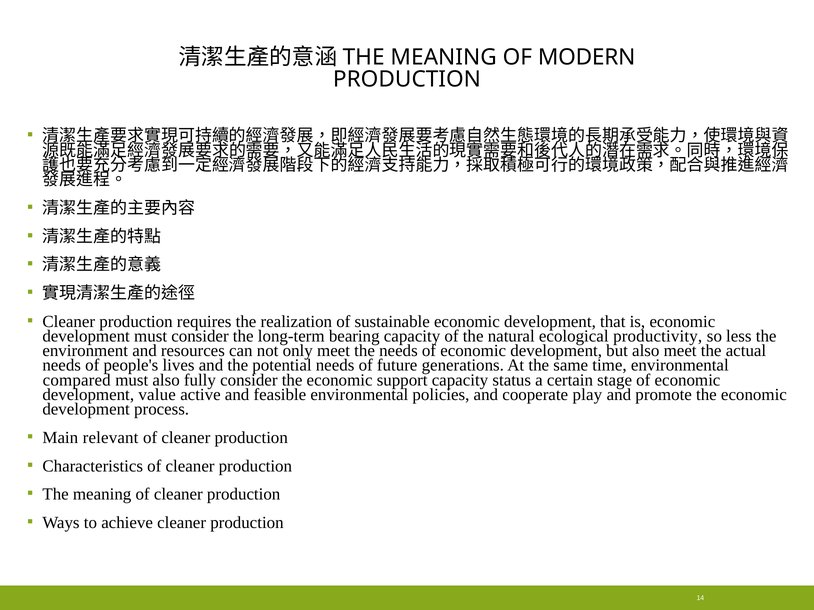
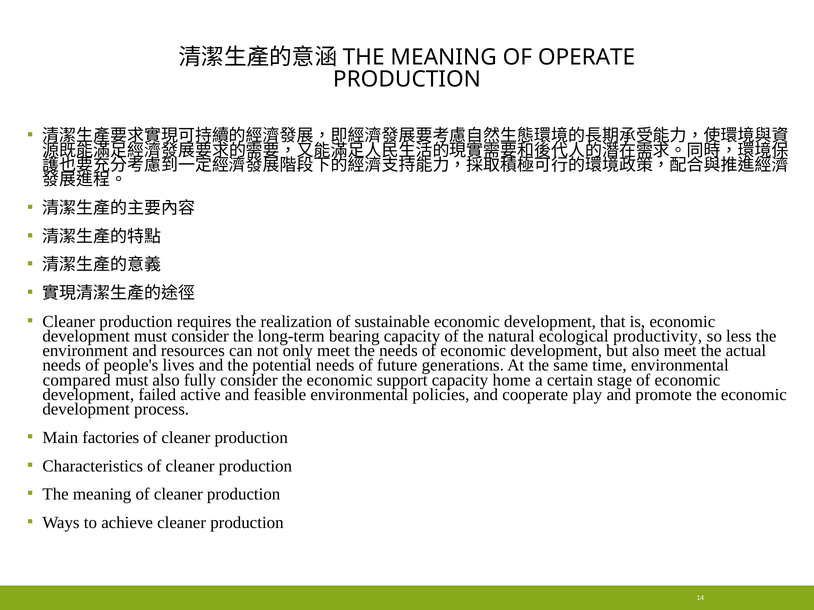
MODERN: MODERN -> OPERATE (587, 57)
status: status -> home (512, 380)
value: value -> failed (157, 395)
relevant: relevant -> factories (111, 438)
